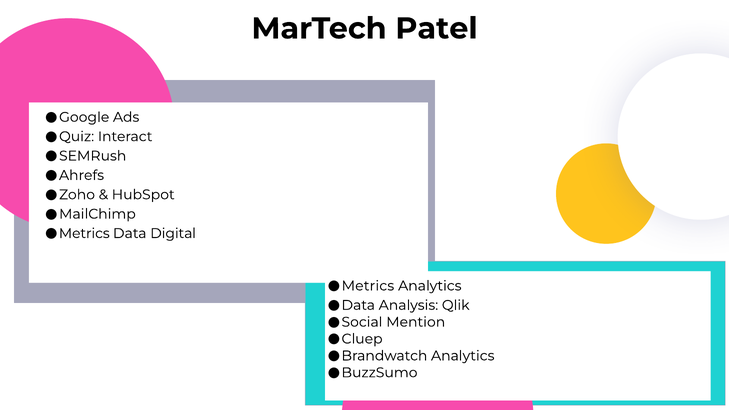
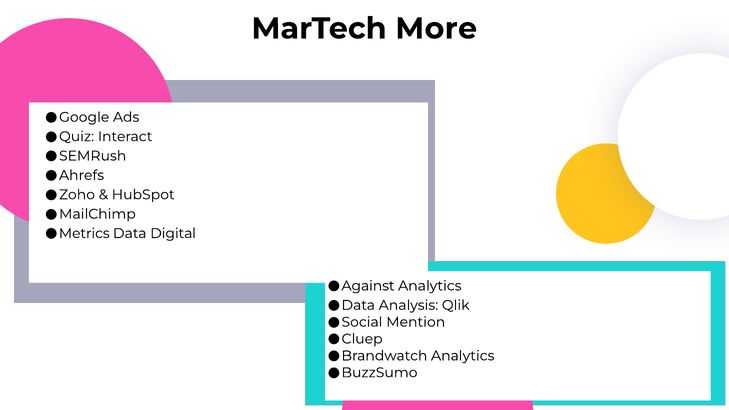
Patel: Patel -> More (436, 29)
Metrics: Metrics -> Against (368, 286)
